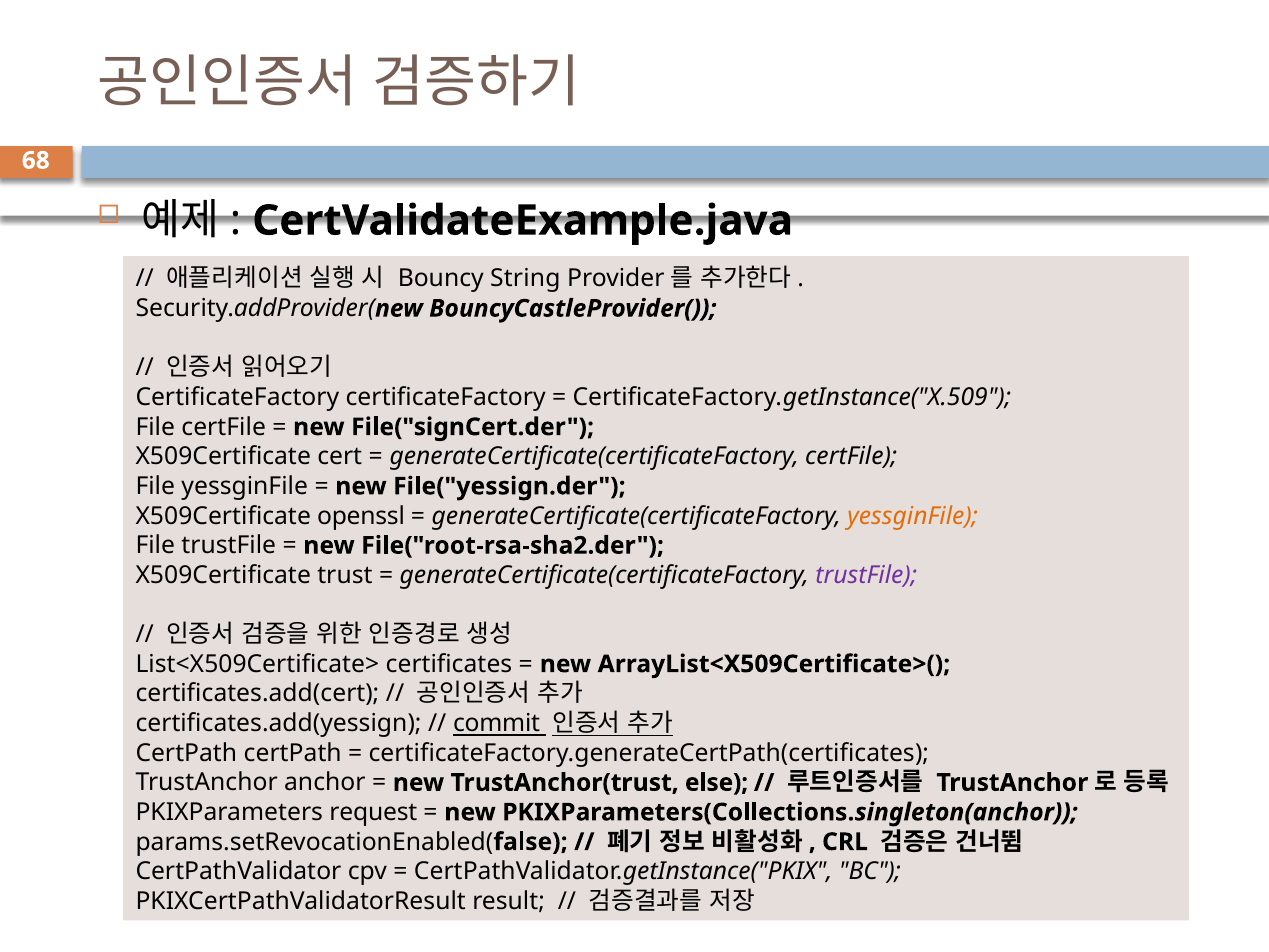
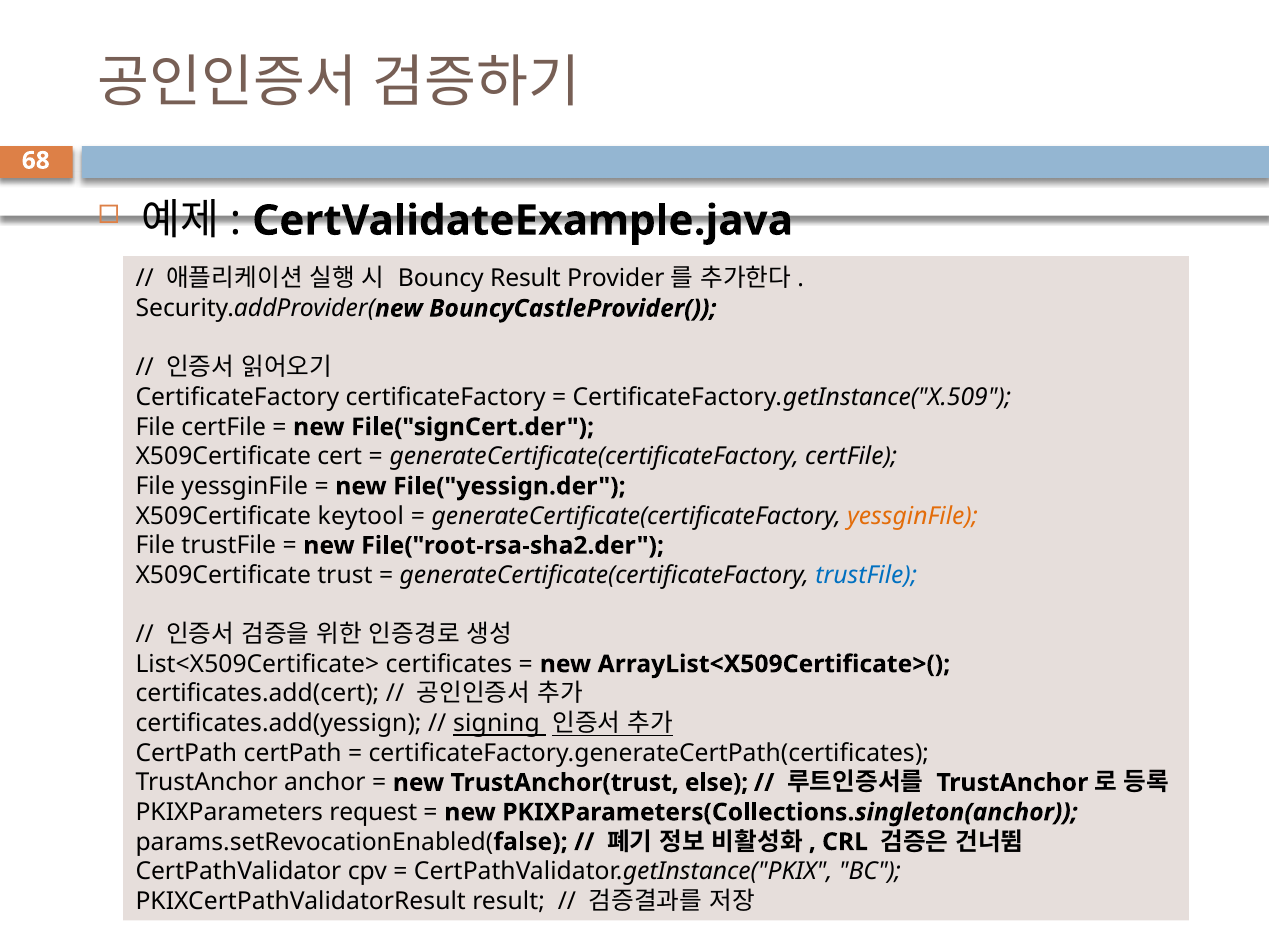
Bouncy String: String -> Result (526, 279)
openssl: openssl -> keytool (361, 516)
trustFile colour: purple -> blue (866, 575)
commit: commit -> signing (496, 723)
